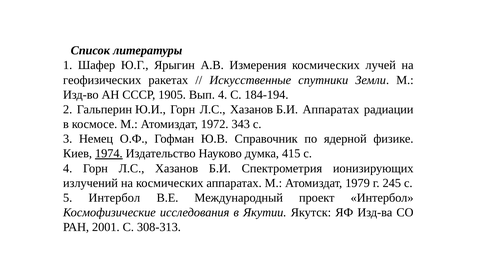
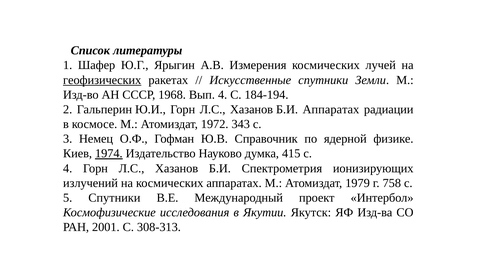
геофизических underline: none -> present (102, 80)
1905: 1905 -> 1968 (172, 95)
245: 245 -> 758 (392, 183)
5 Интербол: Интербол -> Спутники (114, 197)
